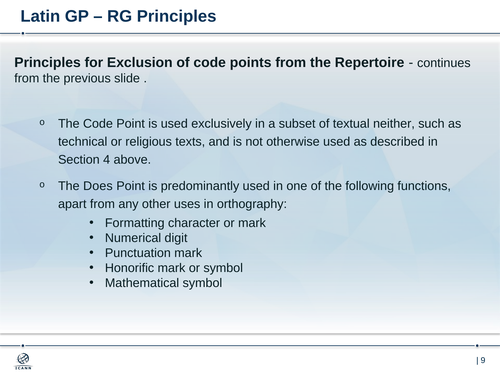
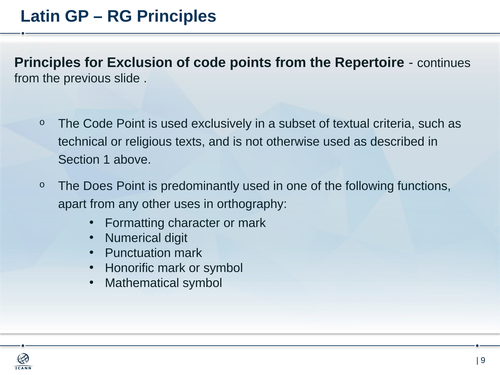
neither: neither -> criteria (394, 124)
4: 4 -> 1 (107, 160)
